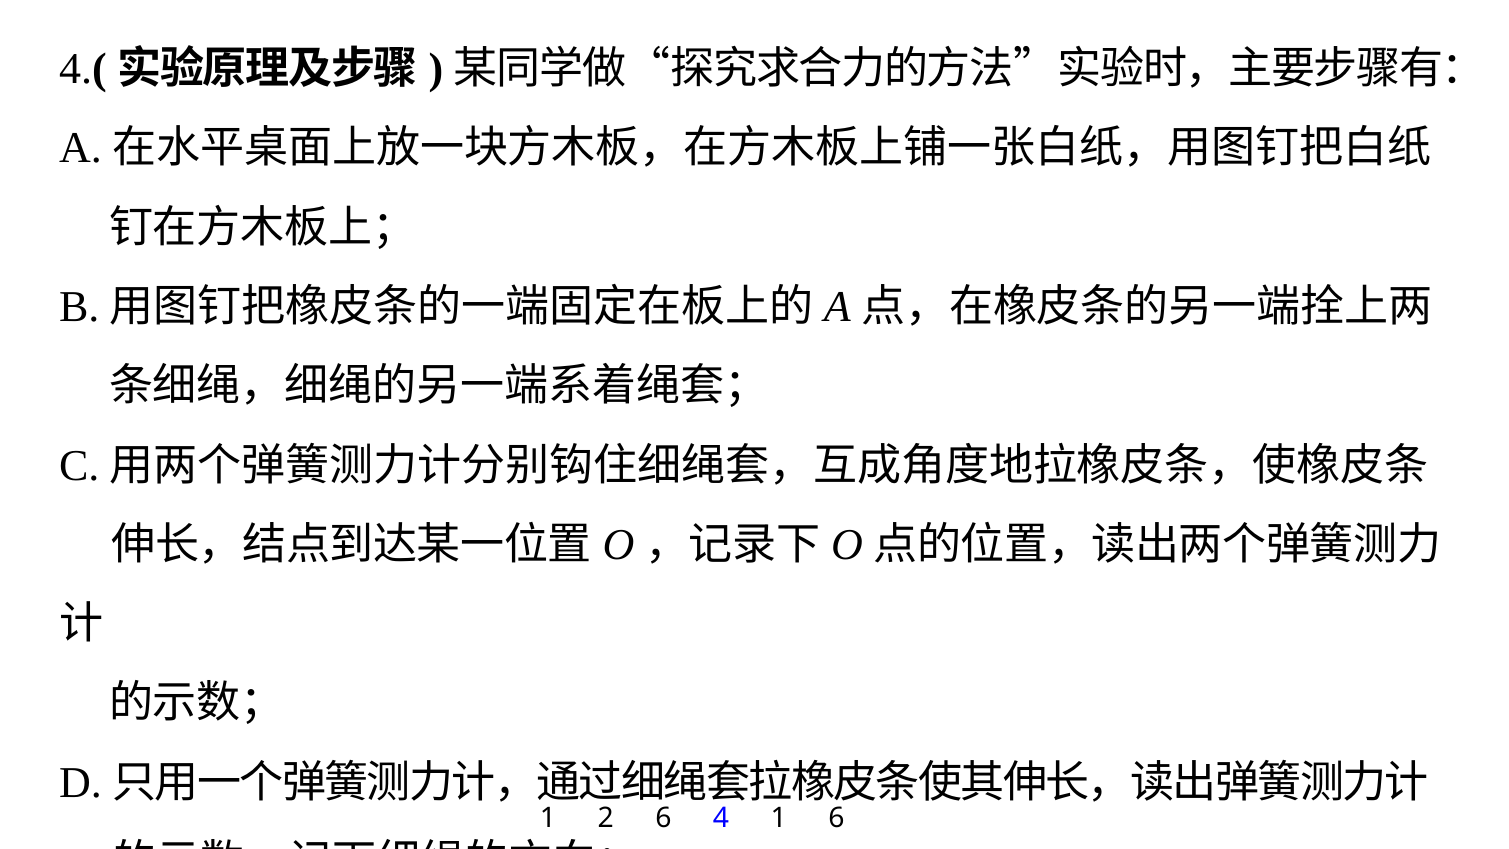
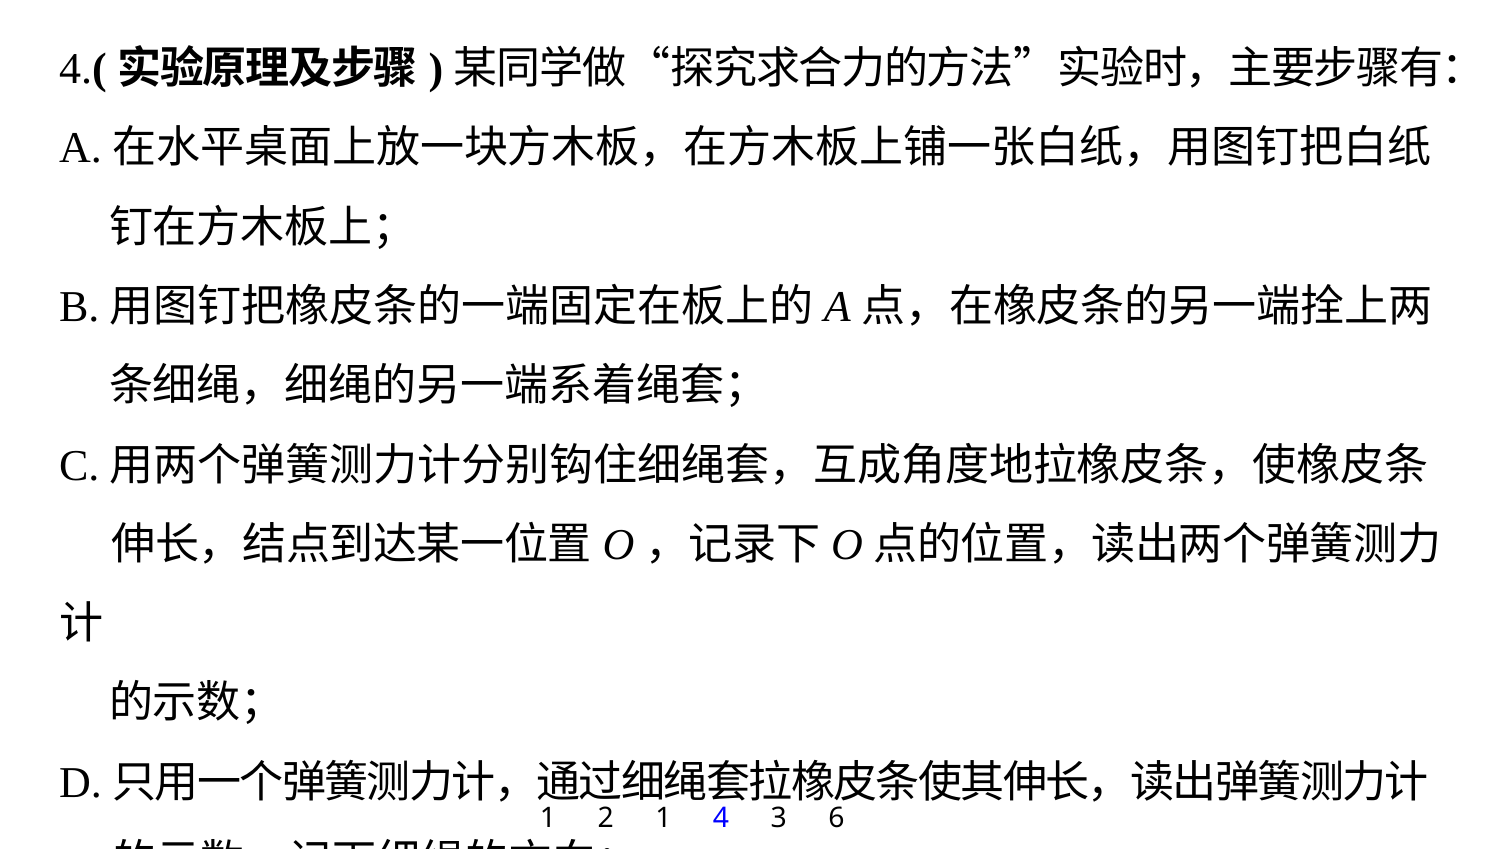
2 6: 6 -> 1 (663, 819)
4 1: 1 -> 3 (779, 819)
